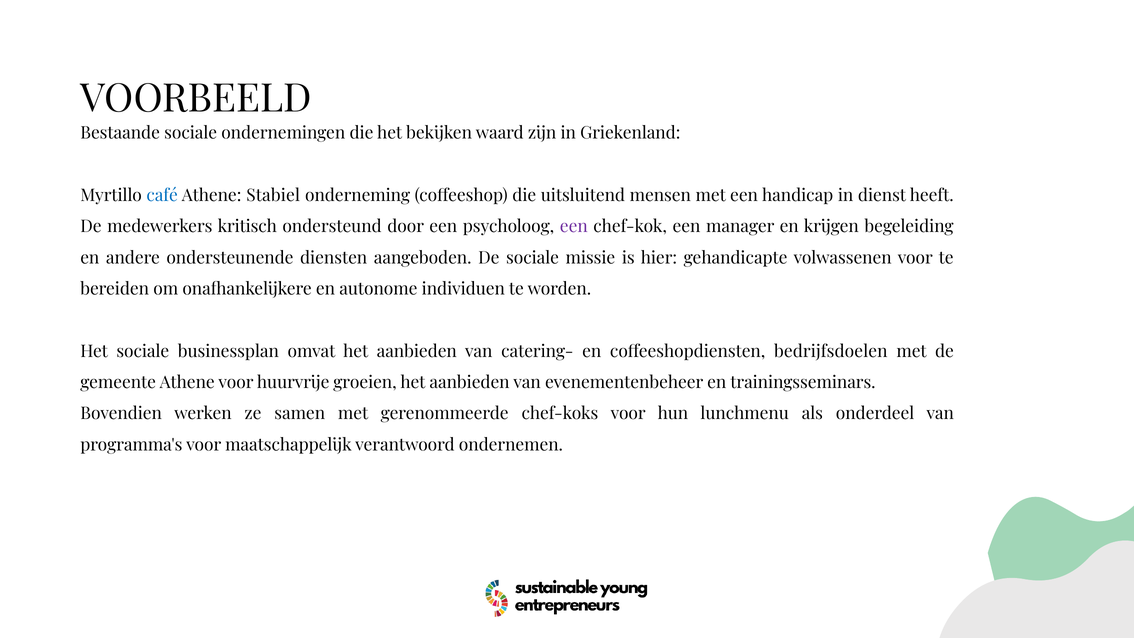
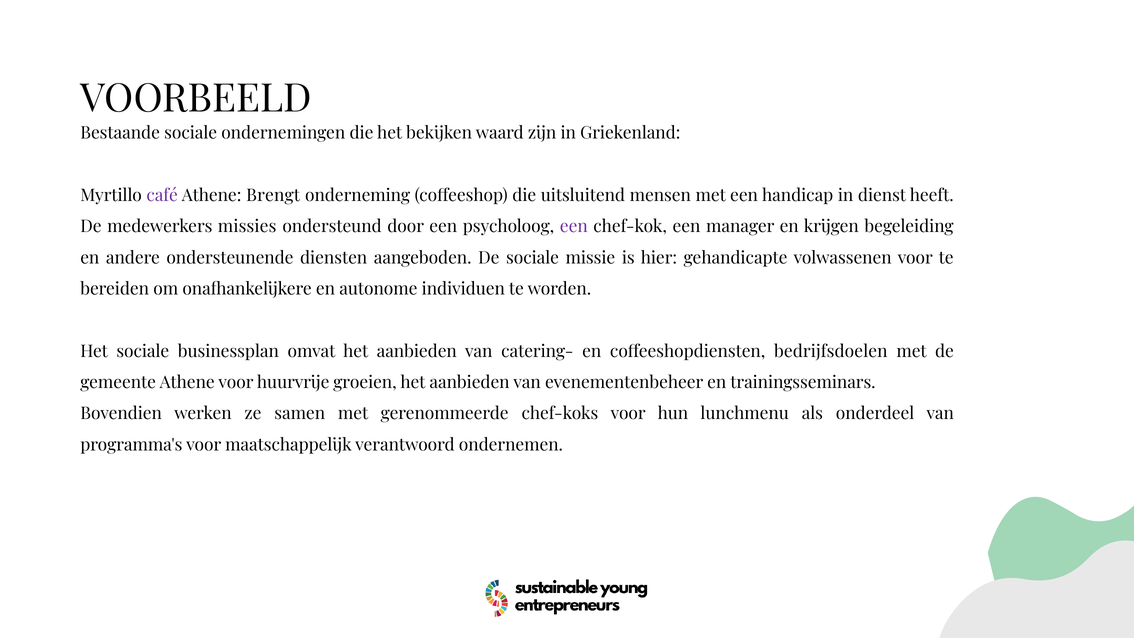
café colour: blue -> purple (162, 195)
Stabiel: Stabiel -> Brengt (273, 195)
kritisch: kritisch -> missies (247, 227)
